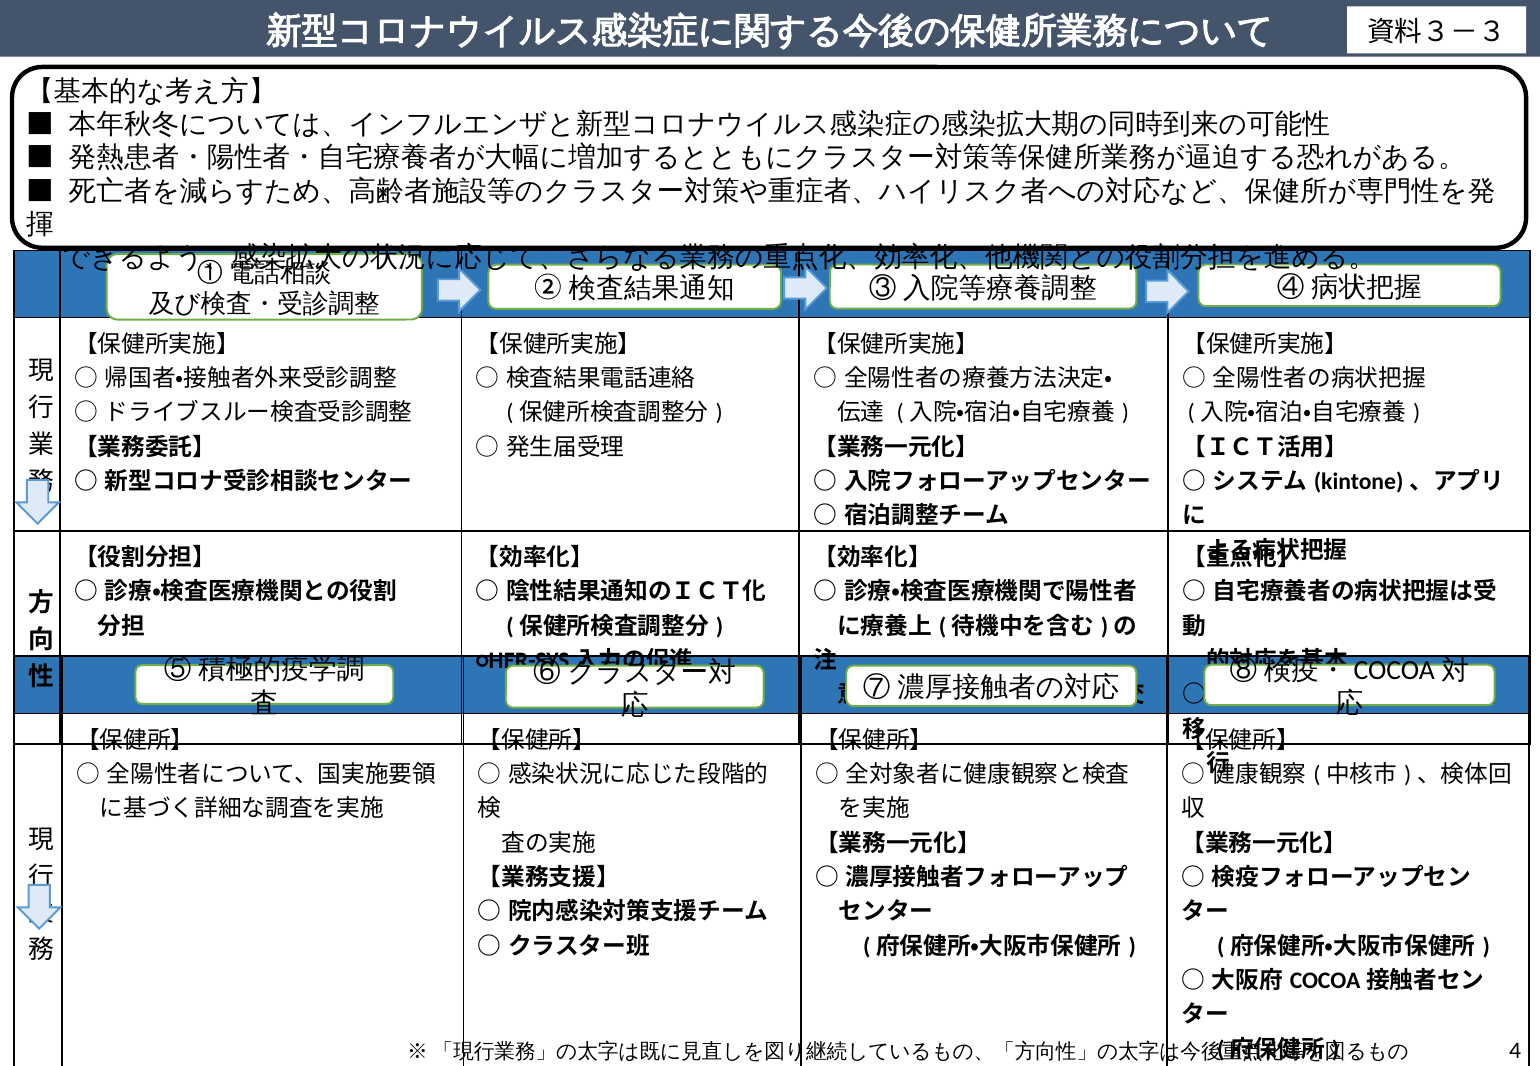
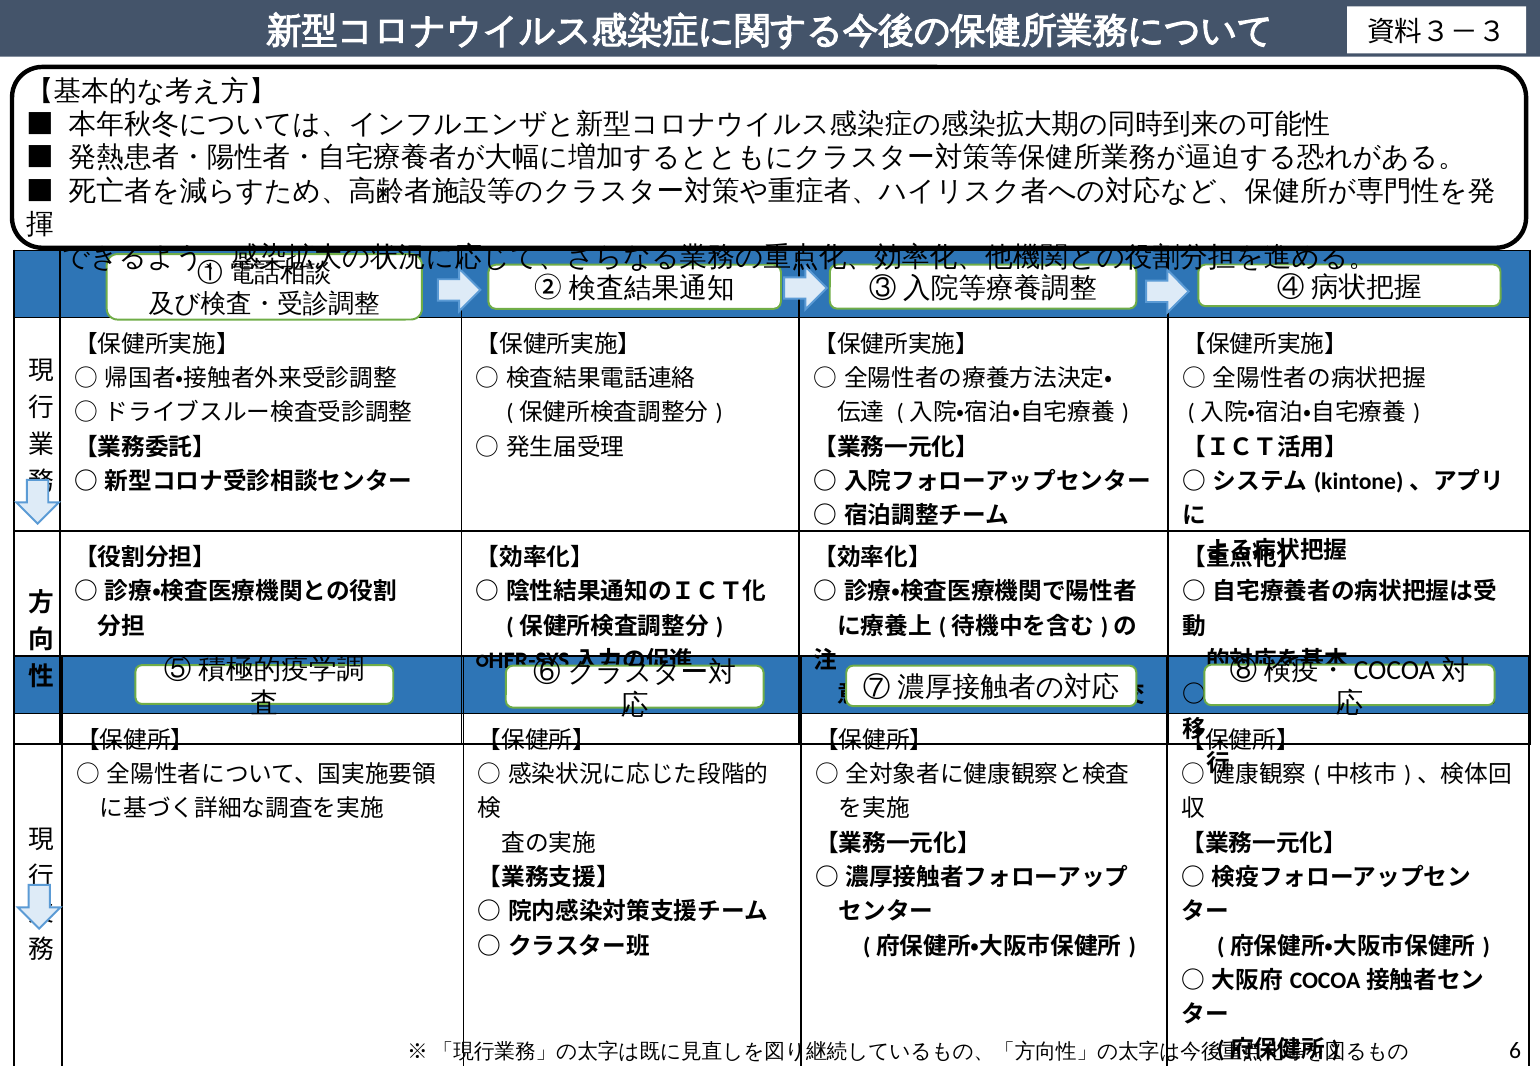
4: 4 -> 6 (1515, 1051)
